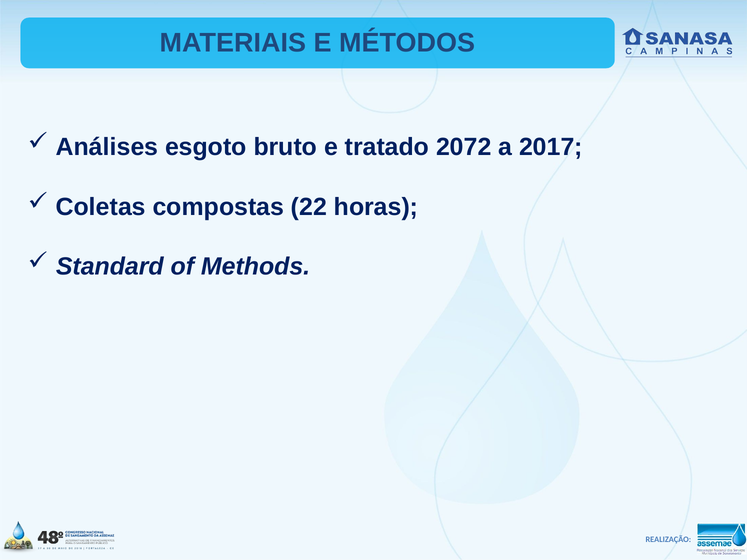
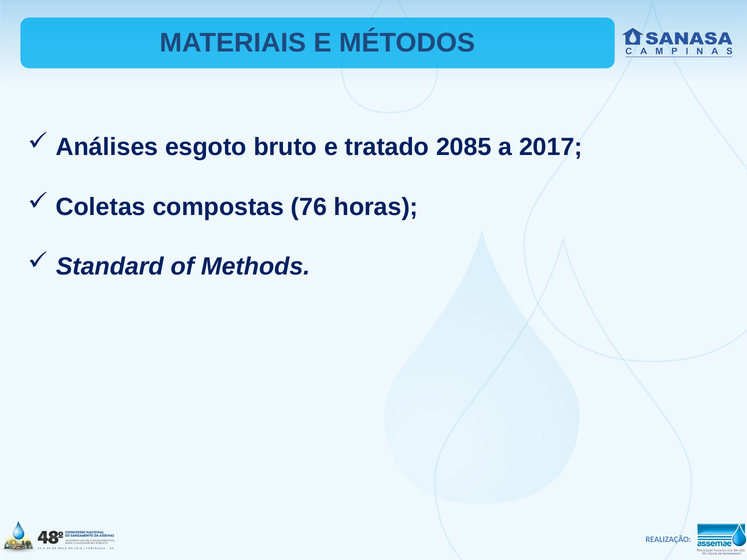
2072: 2072 -> 2085 (464, 147)
22: 22 -> 76 (309, 207)
